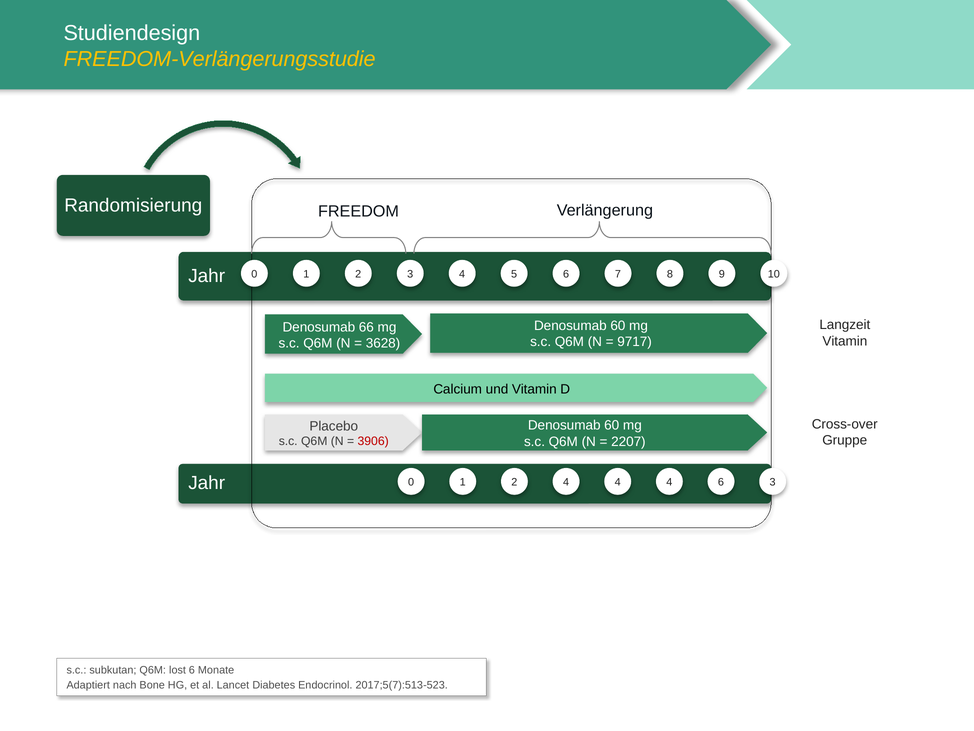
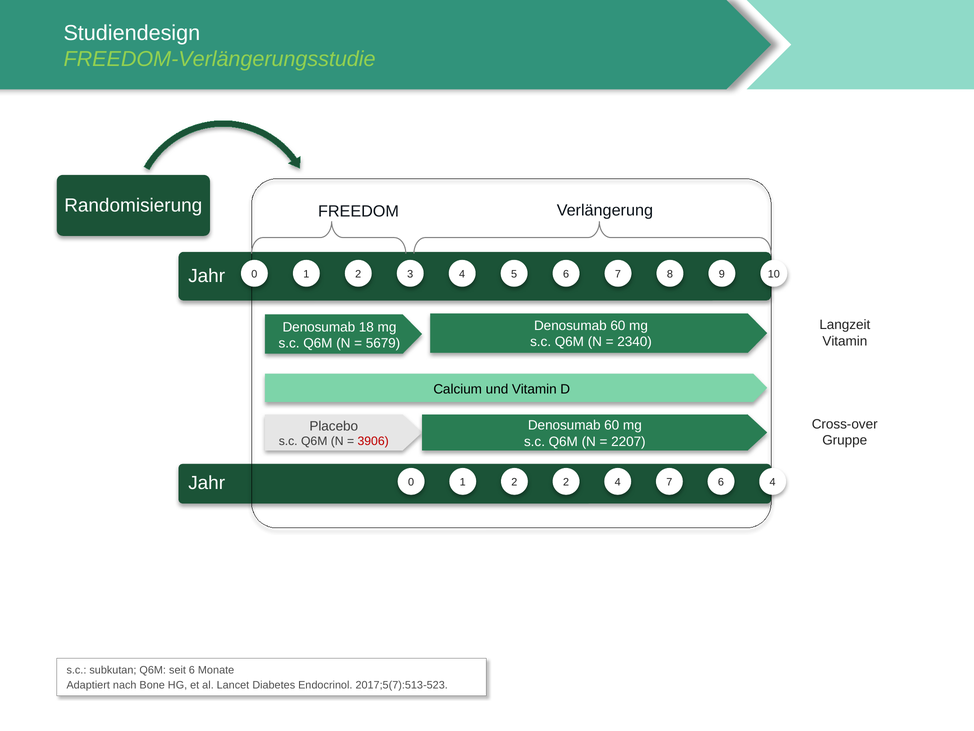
FREEDOM-Verlängerungsstudie colour: yellow -> light green (220, 59)
66: 66 -> 18 (366, 327)
9717: 9717 -> 2340 (635, 342)
3628: 3628 -> 5679 (383, 343)
2 4: 4 -> 2 (566, 482)
4: 4 -> 7 (669, 482)
6 3: 3 -> 4 (773, 482)
lost: lost -> seit (178, 670)
